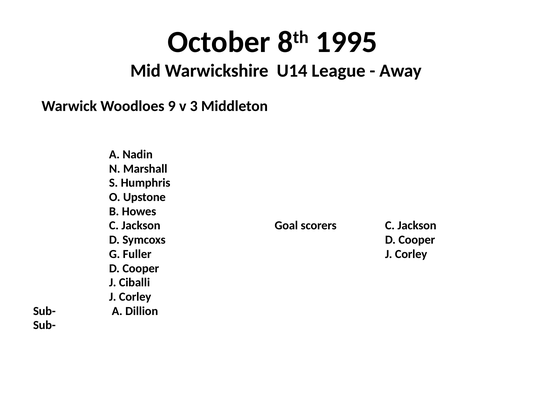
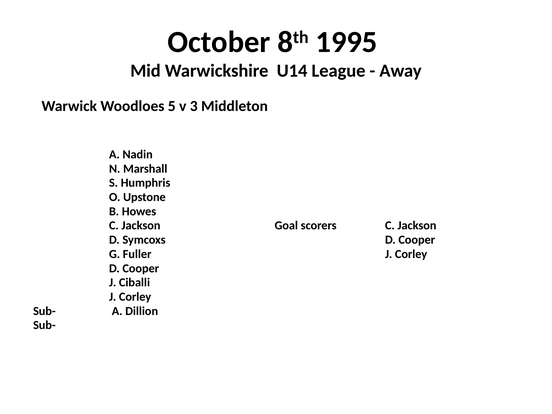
9: 9 -> 5 (172, 106)
